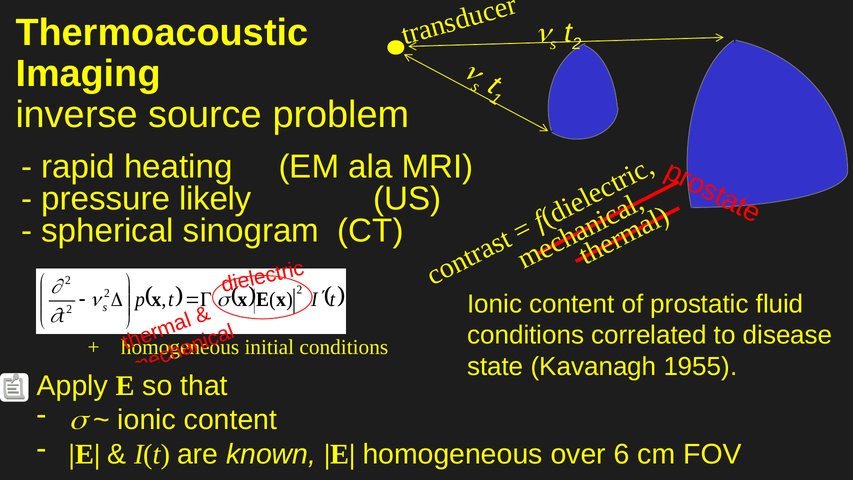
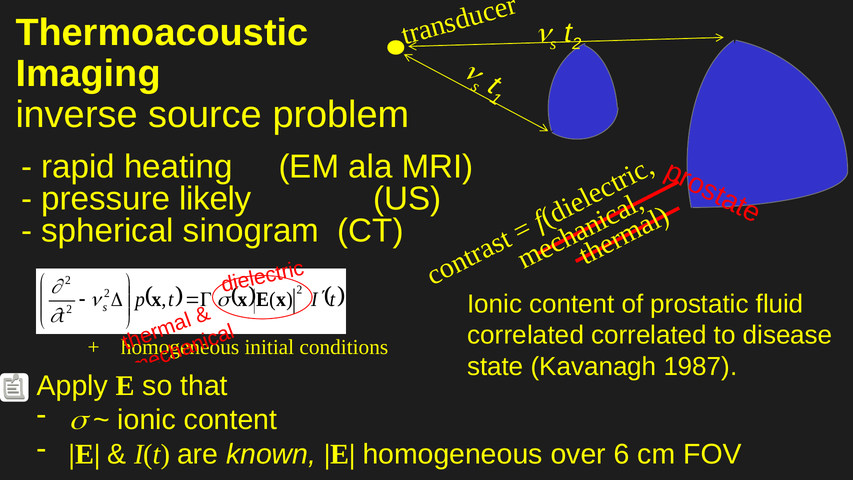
conditions: conditions -> correlated (526, 335)
1955: 1955 -> 1987 (700, 366)
